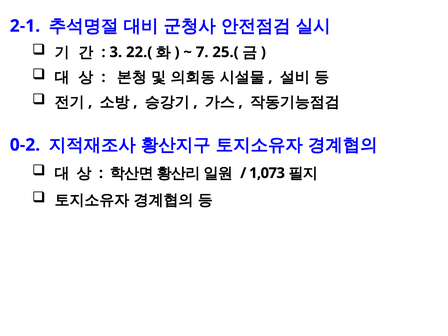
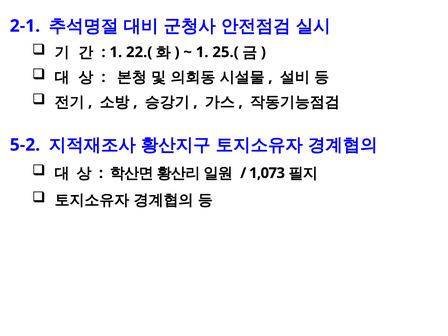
3: 3 -> 1 (116, 52)
7: 7 -> 1 (202, 52)
0-2: 0-2 -> 5-2 (25, 145)
